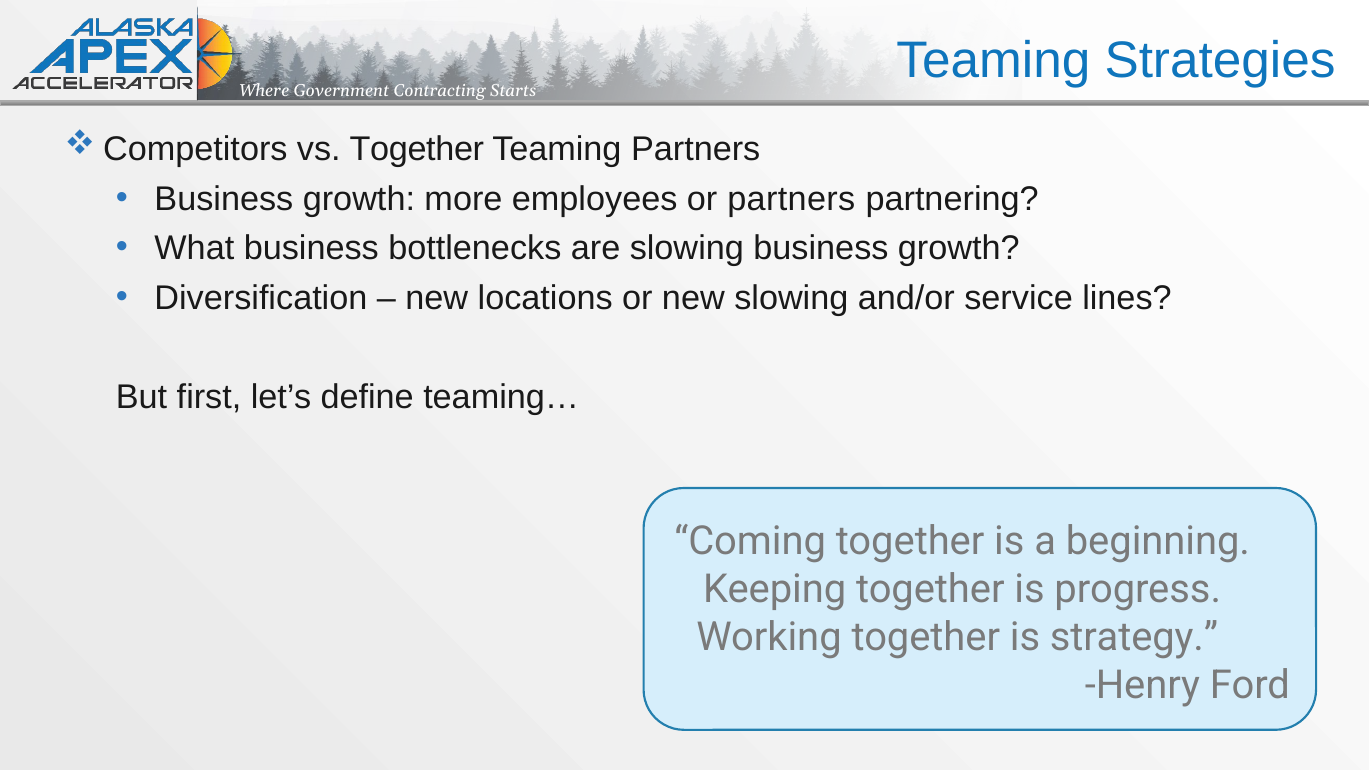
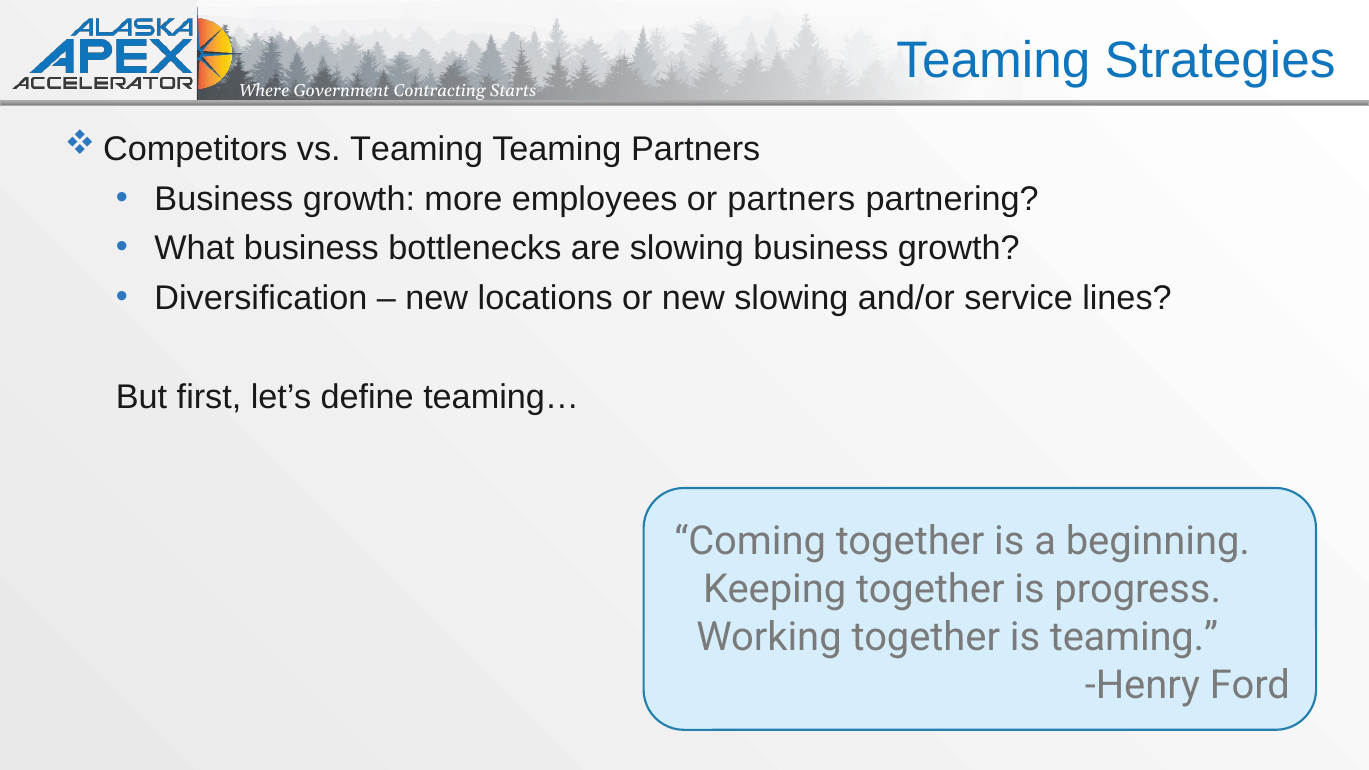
vs Together: Together -> Teaming (417, 149)
is strategy: strategy -> teaming (1134, 638)
